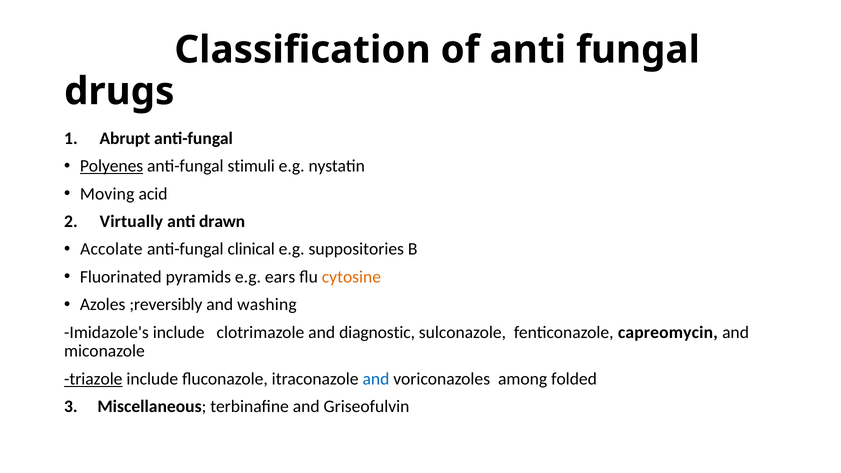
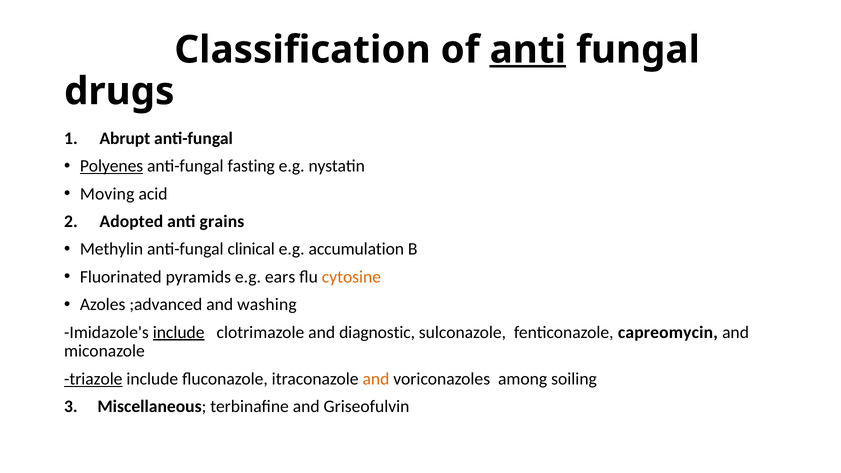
anti underline: none -> present (528, 50)
stimuli: stimuli -> fasting (251, 166)
Virtually: Virtually -> Adopted (131, 222)
drawn: drawn -> grains (222, 222)
Accolate: Accolate -> Methylin (112, 249)
suppositories: suppositories -> accumulation (356, 249)
;reversibly: ;reversibly -> ;advanced (166, 305)
include underline: none -> present (179, 332)
and colour: blue -> orange (376, 379)
folded: folded -> soiling (574, 379)
